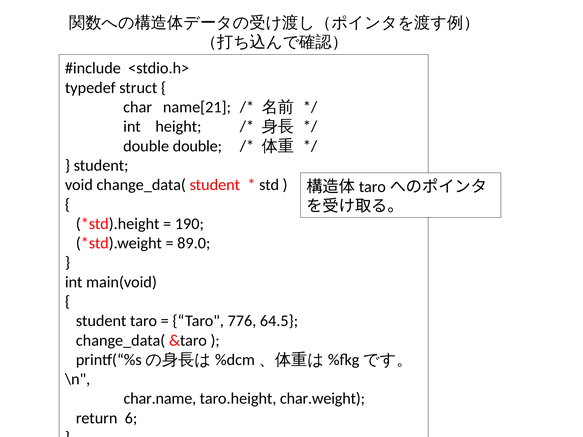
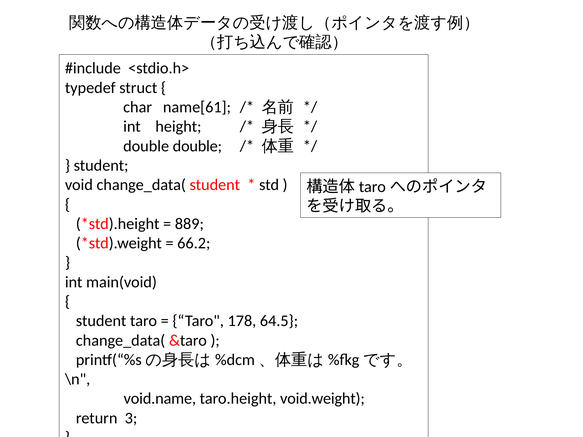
name[21: name[21 -> name[61 (197, 107)
190: 190 -> 889 (189, 224)
89.0: 89.0 -> 66.2 (194, 243)
776: 776 -> 178 (242, 321)
char.name: char.name -> void.name (160, 399)
char.weight: char.weight -> void.weight (322, 399)
6: 6 -> 3 (131, 418)
